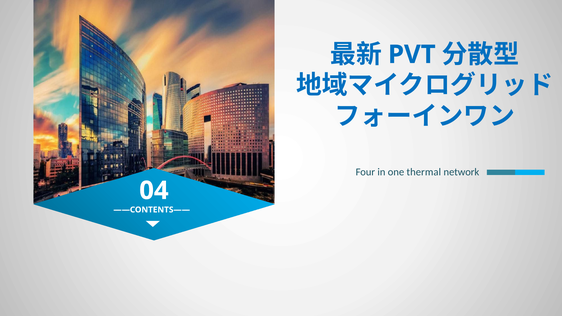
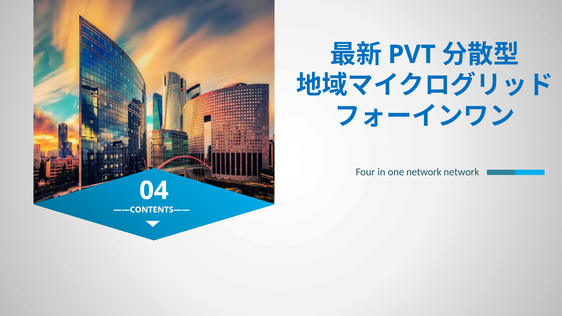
one thermal: thermal -> network (424, 172)
